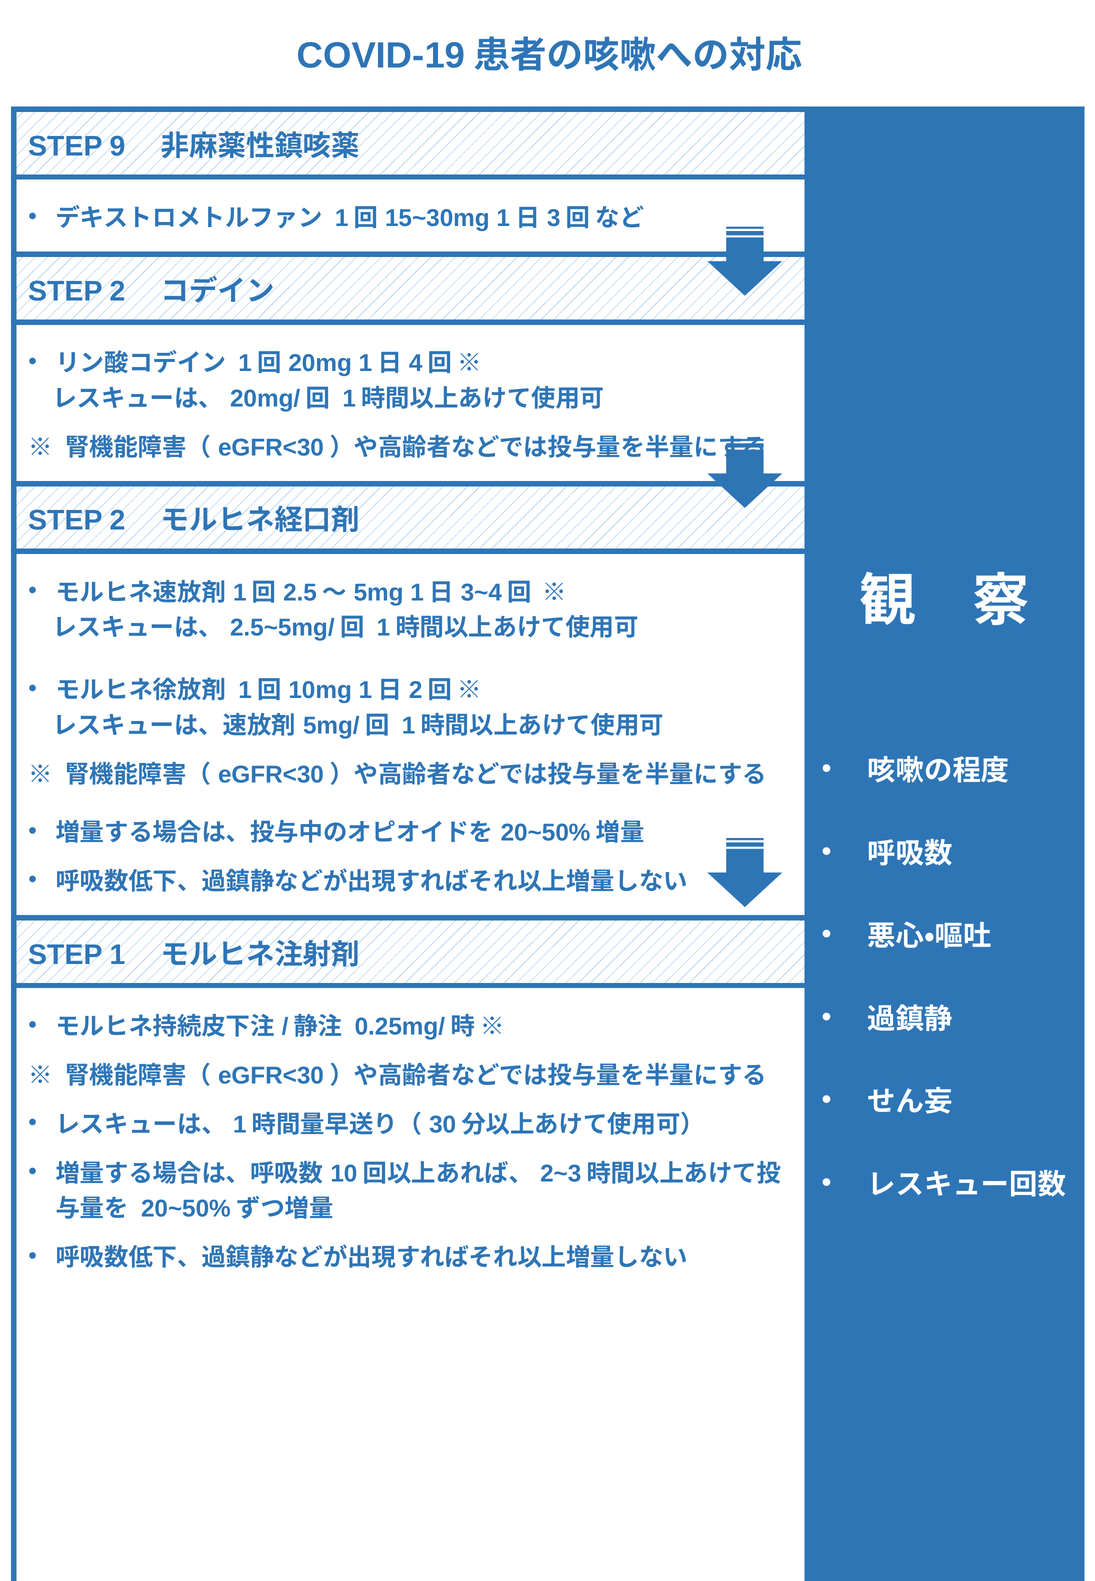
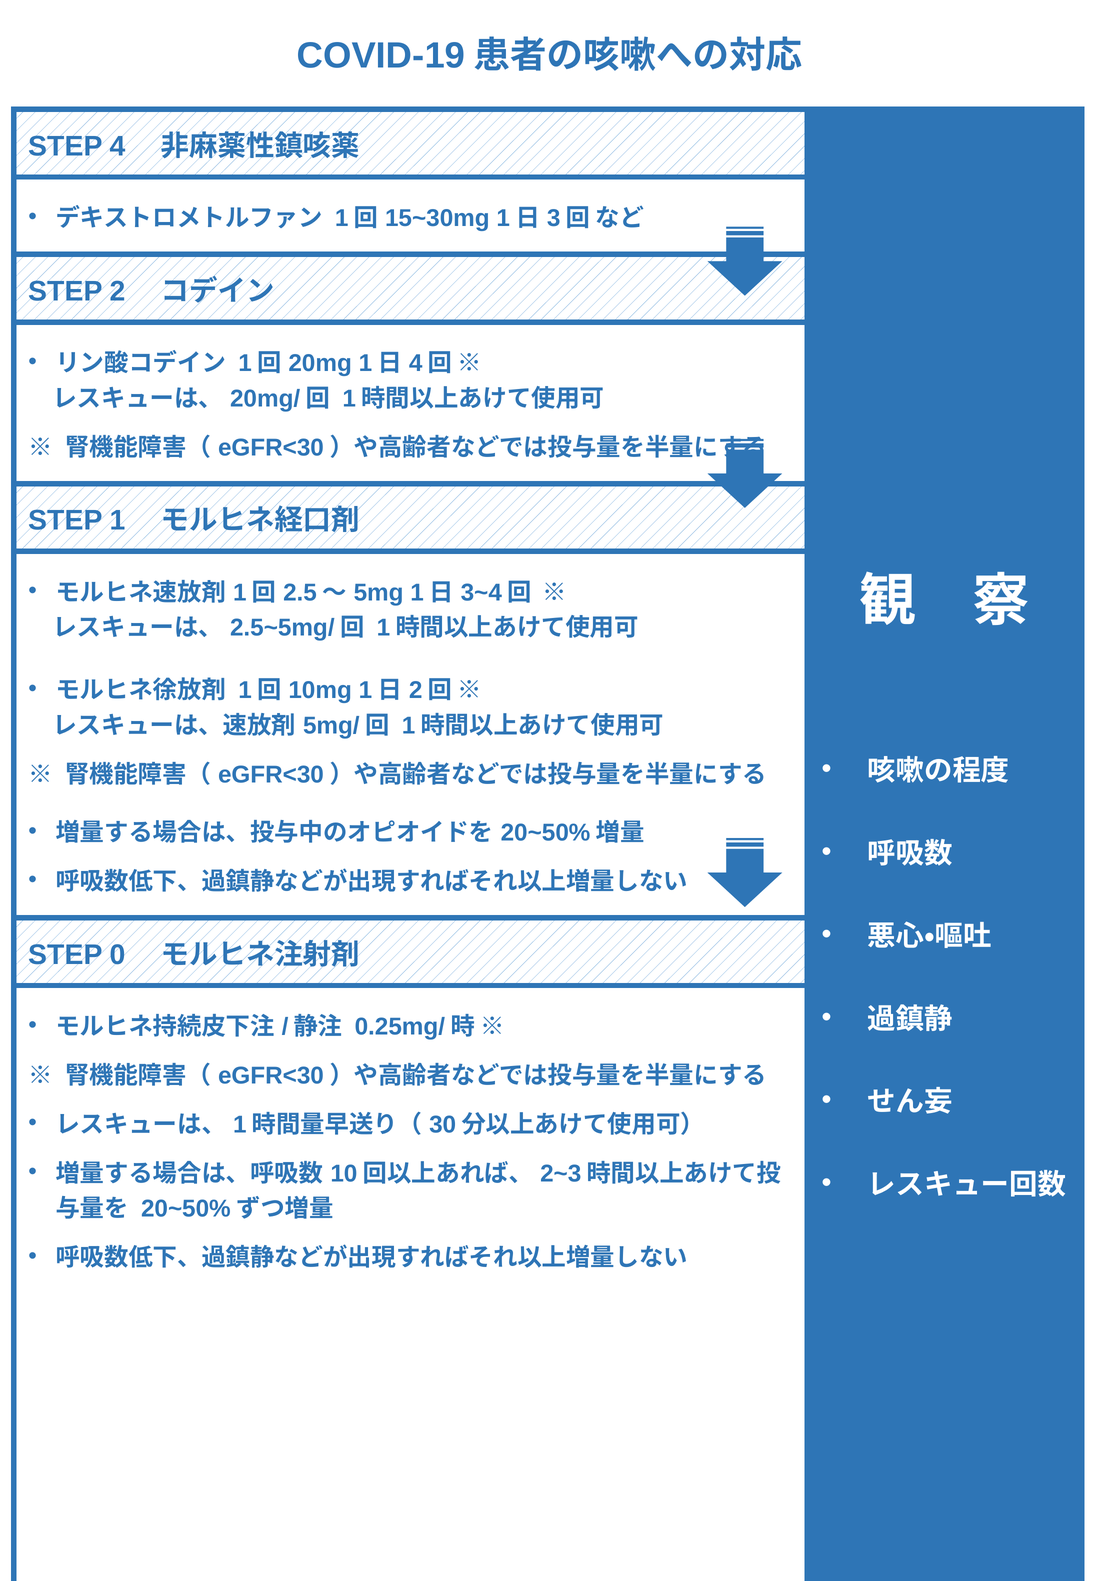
9: 9 -> 4 (118, 146)
2: 2 -> 1 (118, 521)
1: 1 -> 0 (118, 955)
